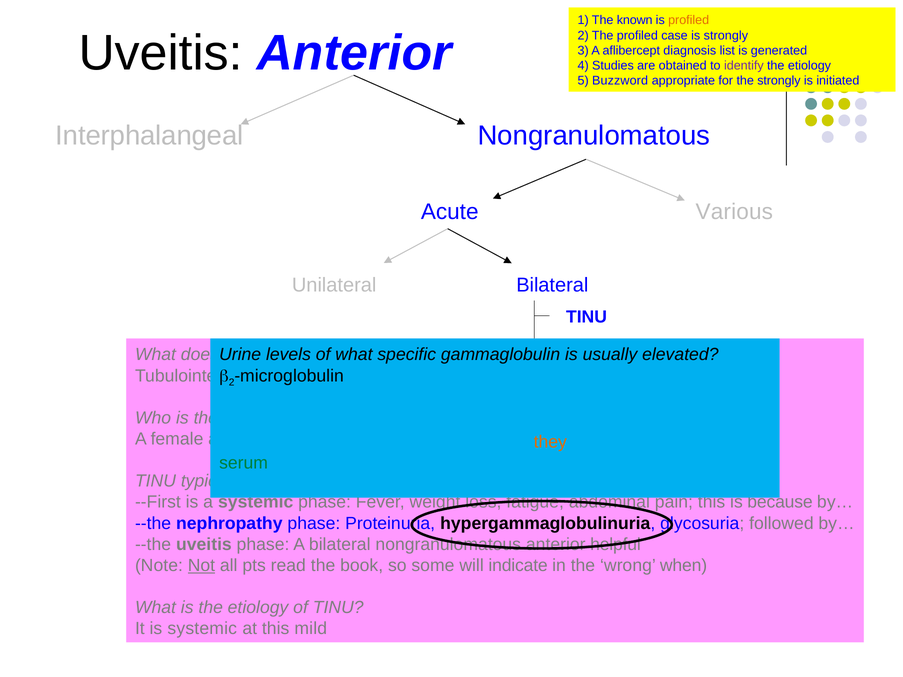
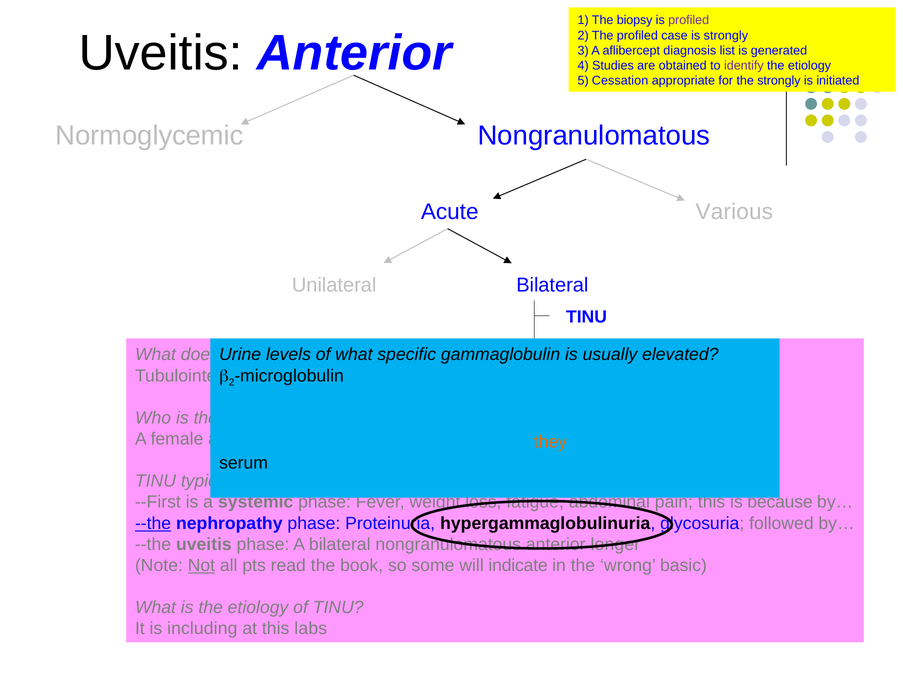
known: known -> biopsy (635, 20)
profiled colour: orange -> purple (689, 20)
Buzzword: Buzzword -> Cessation (620, 81)
Interphalangeal: Interphalangeal -> Normoglycemic (149, 136)
serum colour: green -> black (244, 463)
--the underline: none -> present (153, 523)
helpful: helpful -> longer (615, 545)
when: when -> basic (683, 566)
is systemic: systemic -> including (202, 629)
mild: mild -> labs (311, 629)
